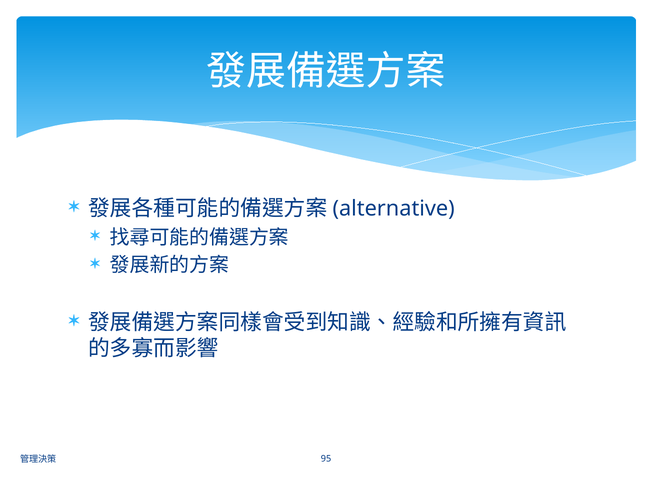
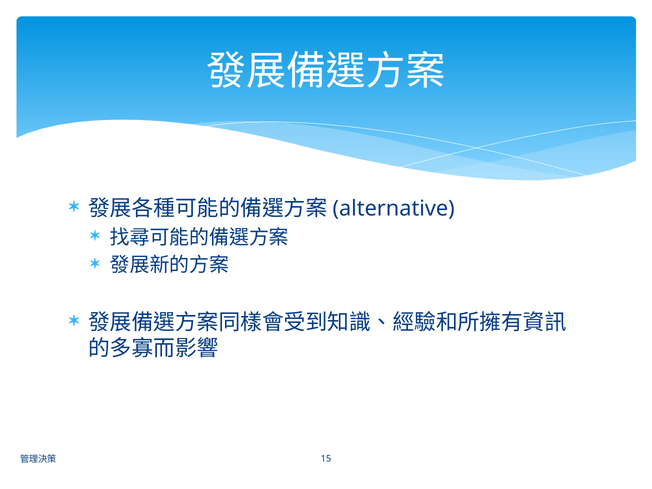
95: 95 -> 15 (326, 459)
